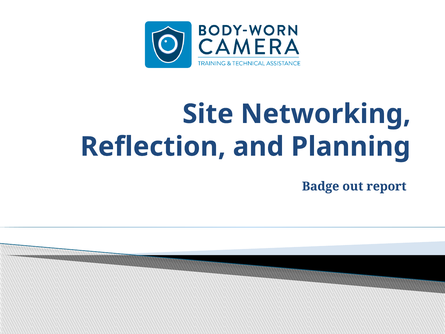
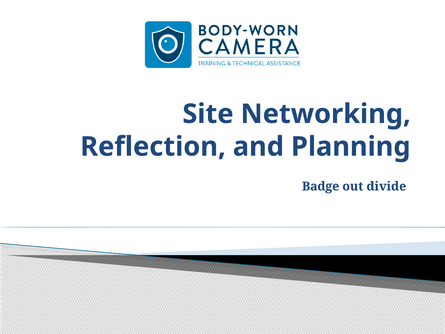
report: report -> divide (386, 186)
